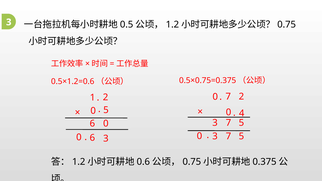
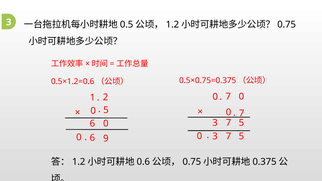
7 2: 2 -> 0 (241, 97)
0 4: 4 -> 7 (242, 113)
0 3: 3 -> 9 (106, 139)
